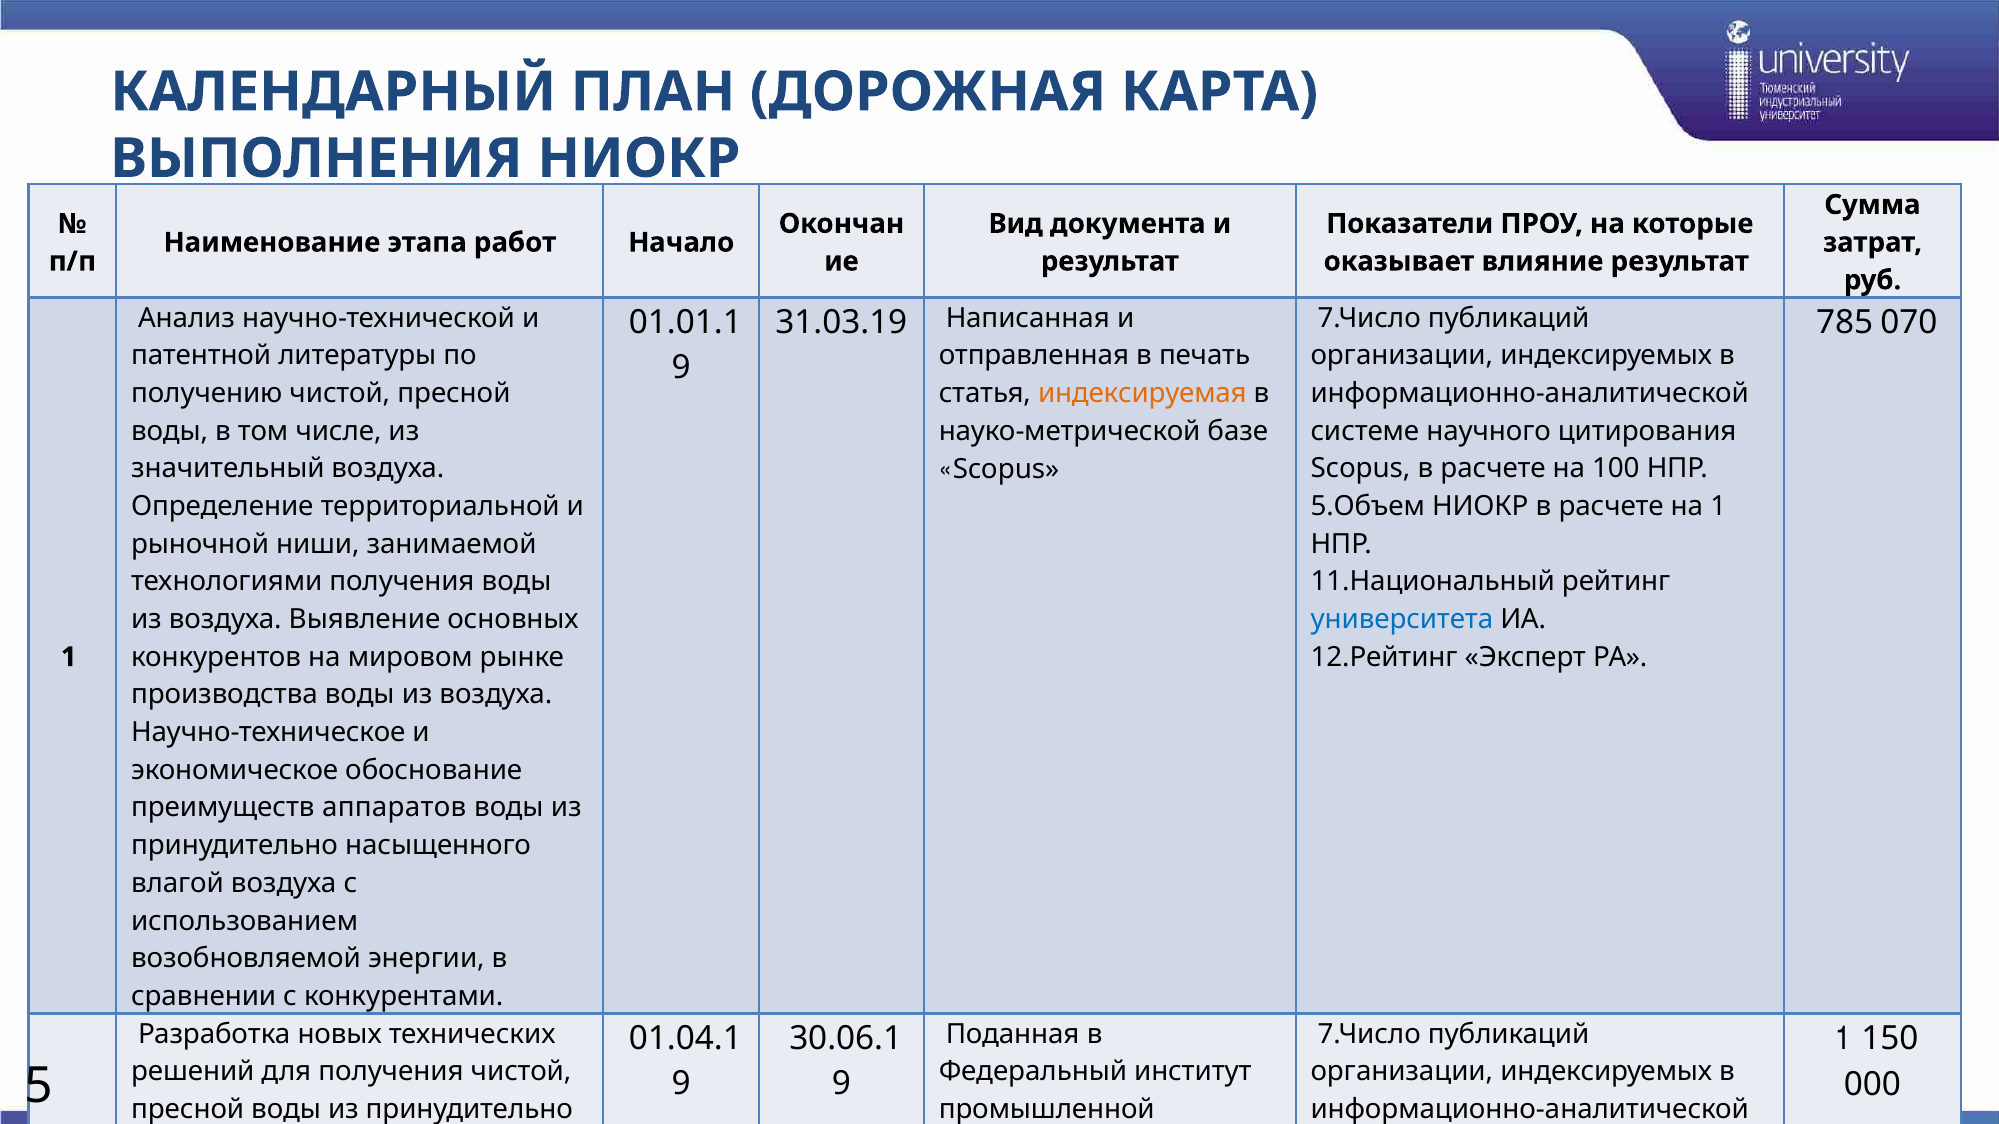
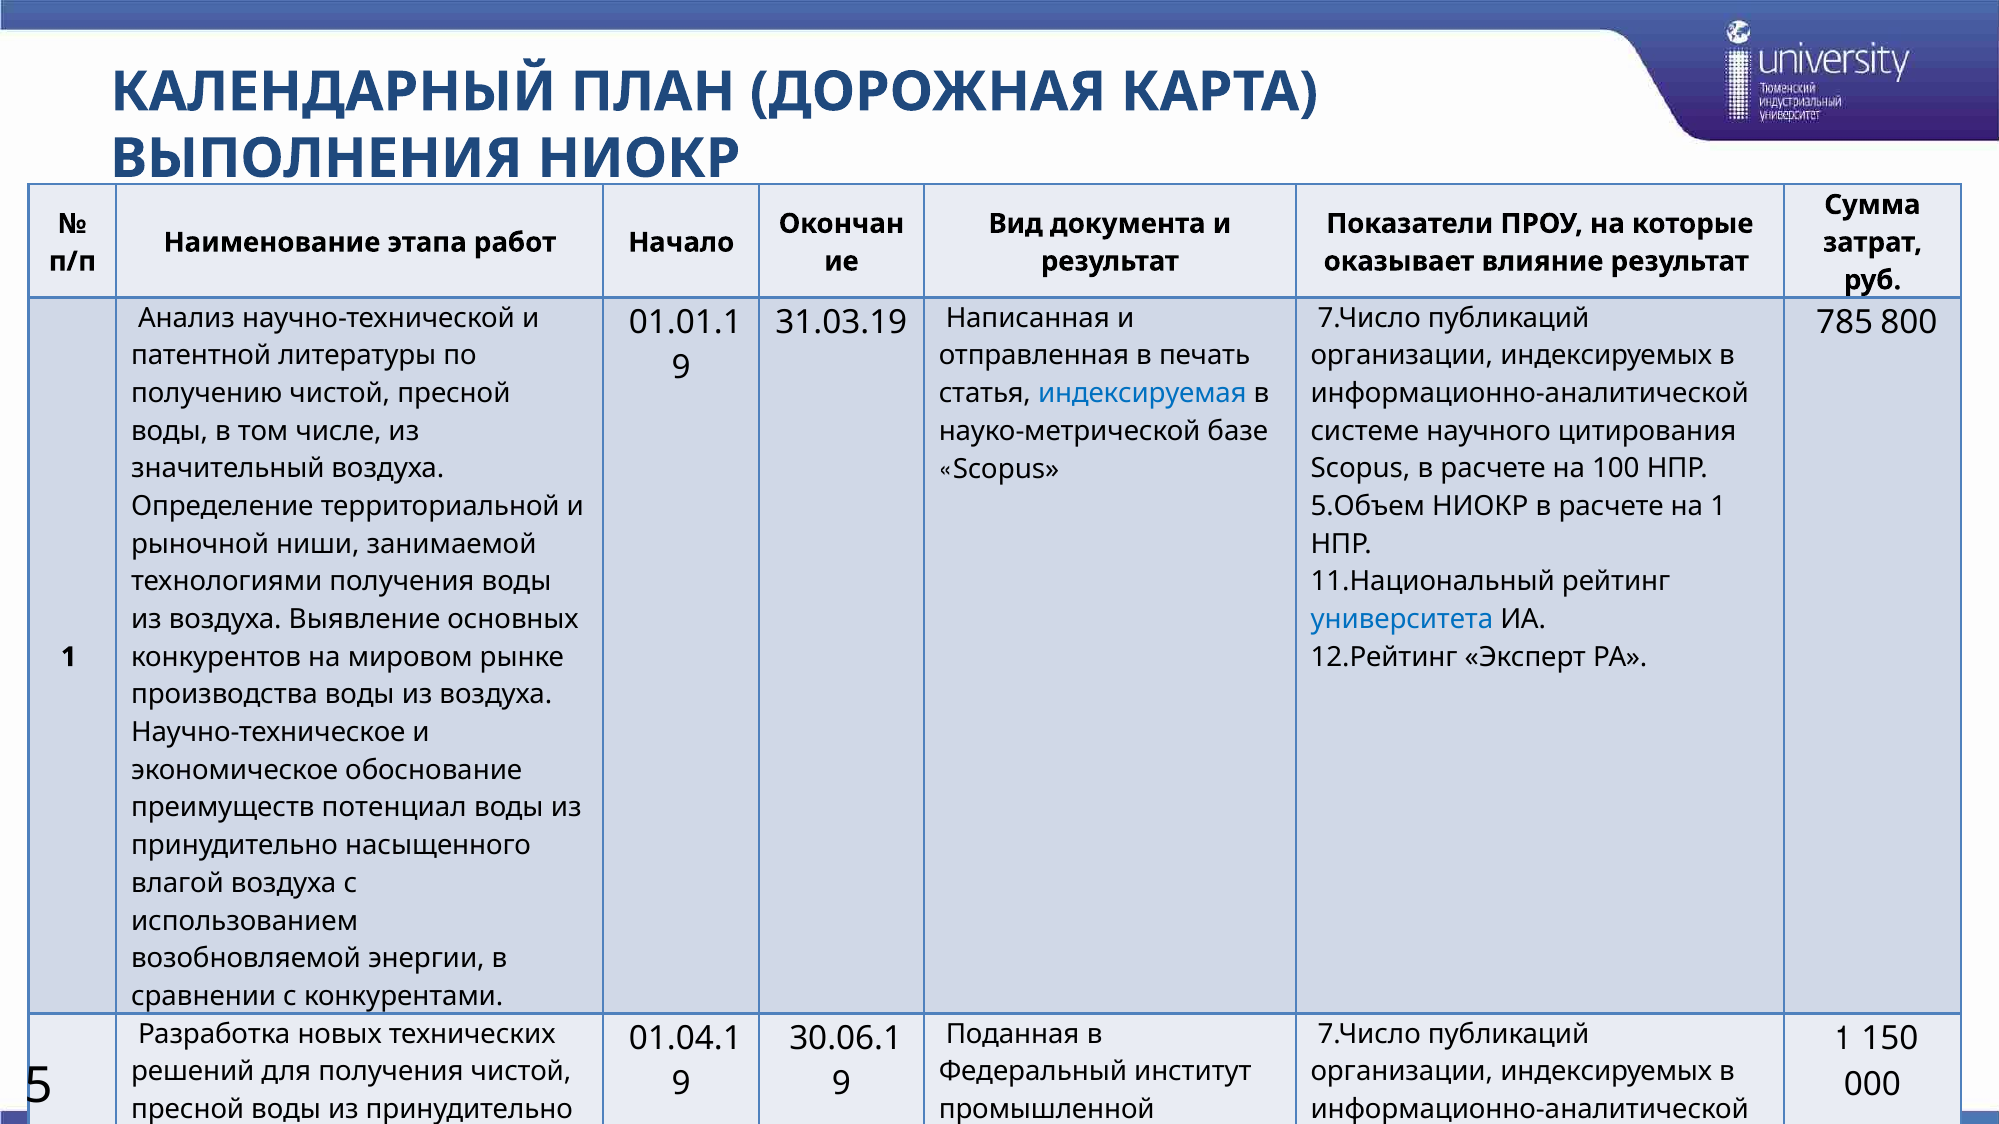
070: 070 -> 800 (1909, 323)
индексируемая colour: orange -> blue (1142, 393)
аппаратов: аппаратов -> потенциал (394, 808)
